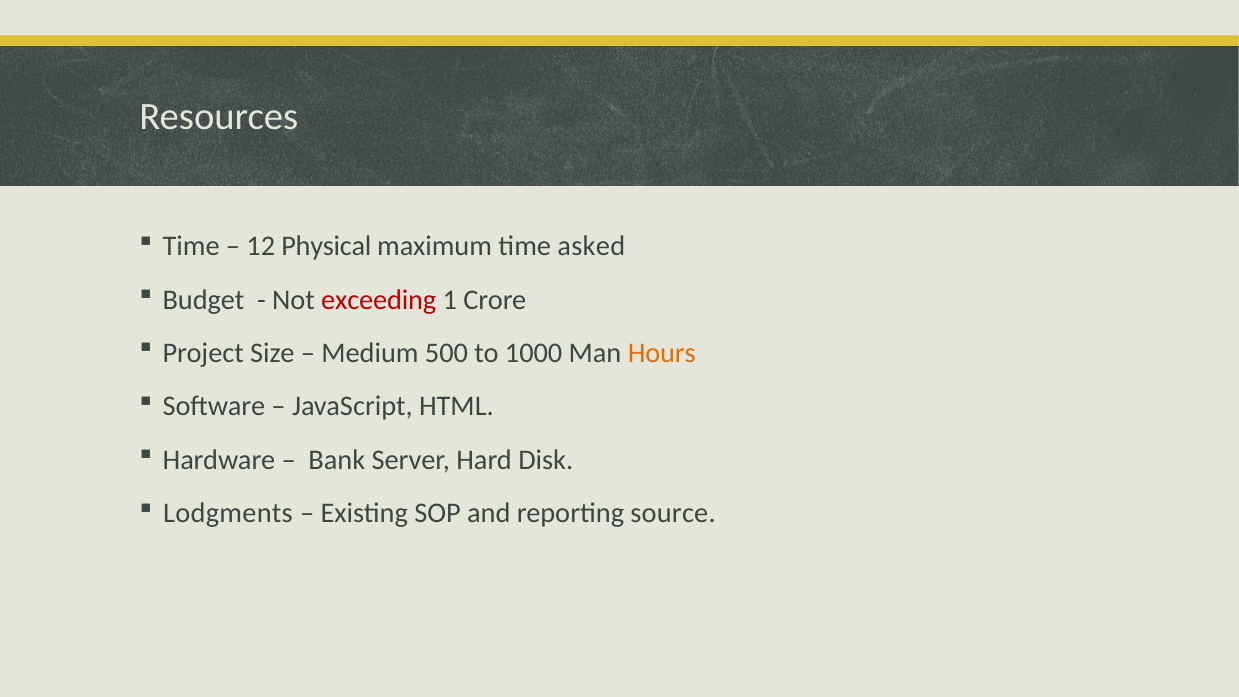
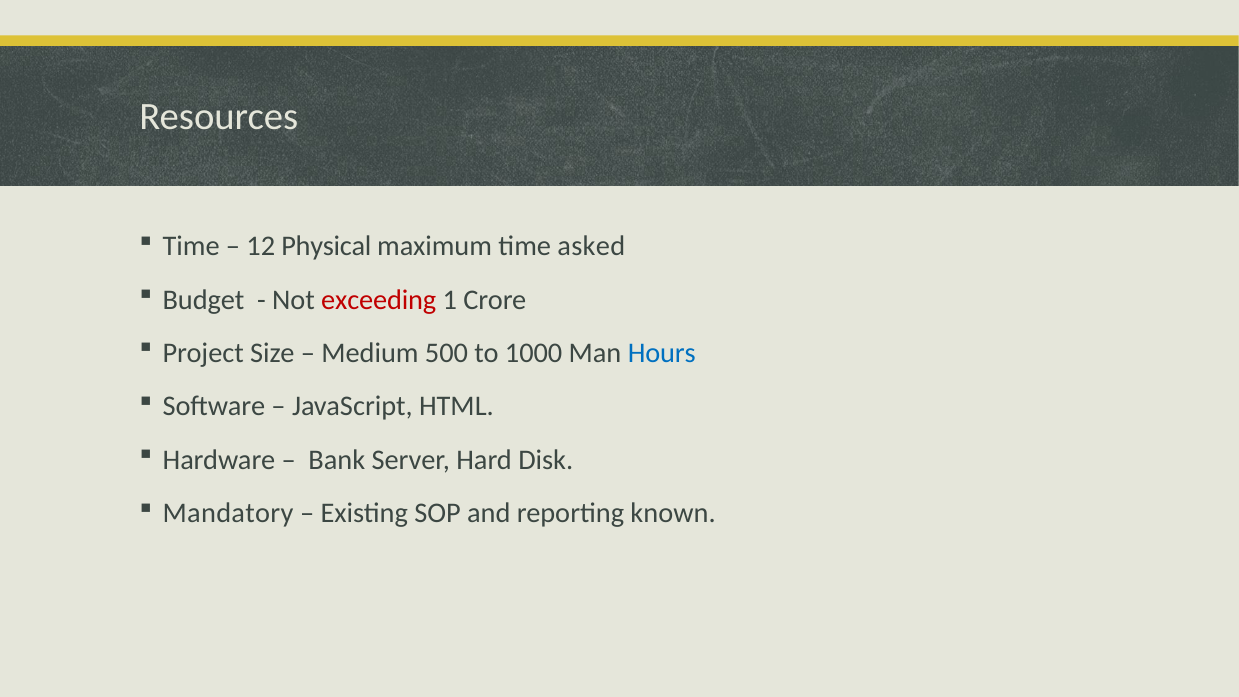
Hours colour: orange -> blue (662, 353)
Lodgments: Lodgments -> Mandatory (228, 513)
source: source -> known (673, 513)
